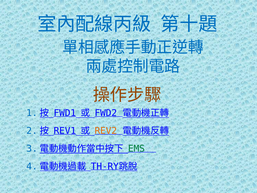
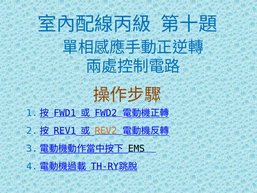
EMS colour: green -> black (136, 148)
